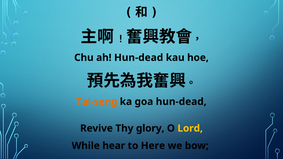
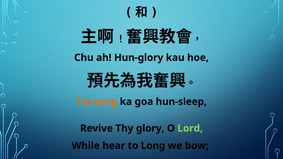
ah Hun-dead: Hun-dead -> Hun-glory (139, 58)
goa hun-dead: hun-dead -> hun-sleep (181, 102)
Lord colour: yellow -> light green (190, 128)
Here: Here -> Long (153, 146)
